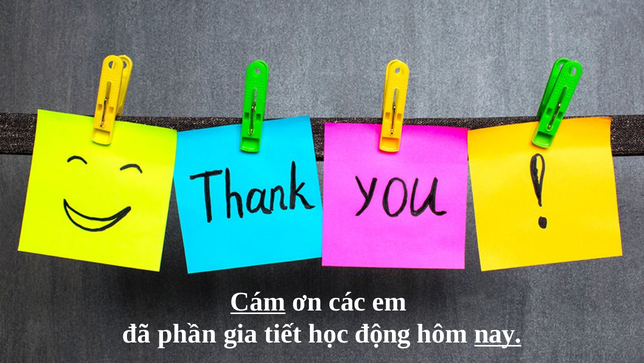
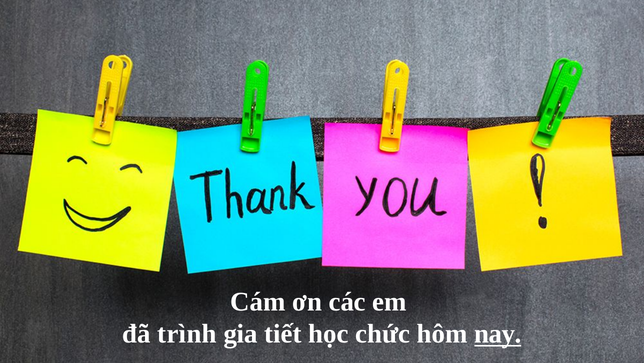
Cám underline: present -> none (258, 301)
phần: phần -> trình (187, 333)
động: động -> chức (383, 333)
